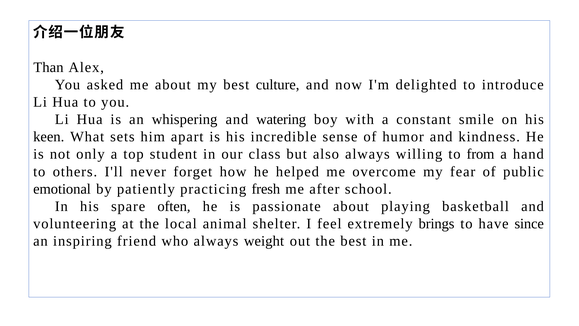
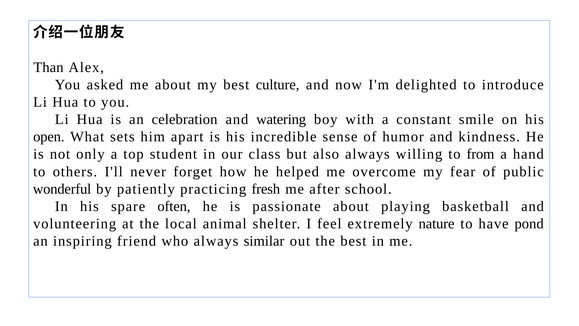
whispering: whispering -> celebration (185, 119)
keen: keen -> open (49, 137)
emotional: emotional -> wonderful (62, 189)
brings: brings -> nature (437, 224)
since: since -> pond (529, 224)
weight: weight -> similar (264, 241)
